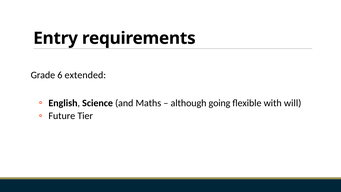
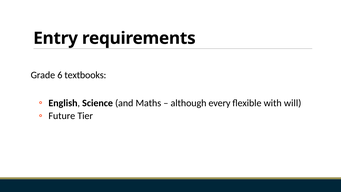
extended: extended -> textbooks (85, 75)
going: going -> every (219, 103)
